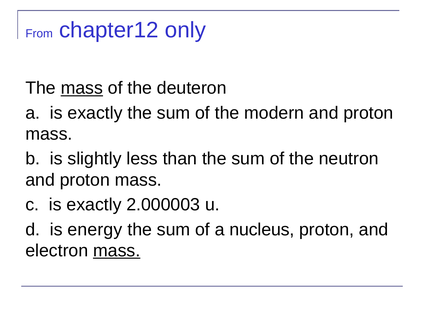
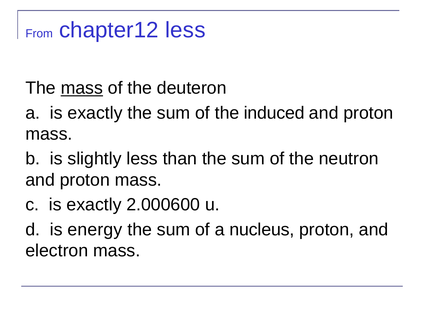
chapter12 only: only -> less (185, 30)
modern: modern -> induced (274, 113)
2.000003: 2.000003 -> 2.000600 (163, 205)
mass underline: present -> none (117, 251)
